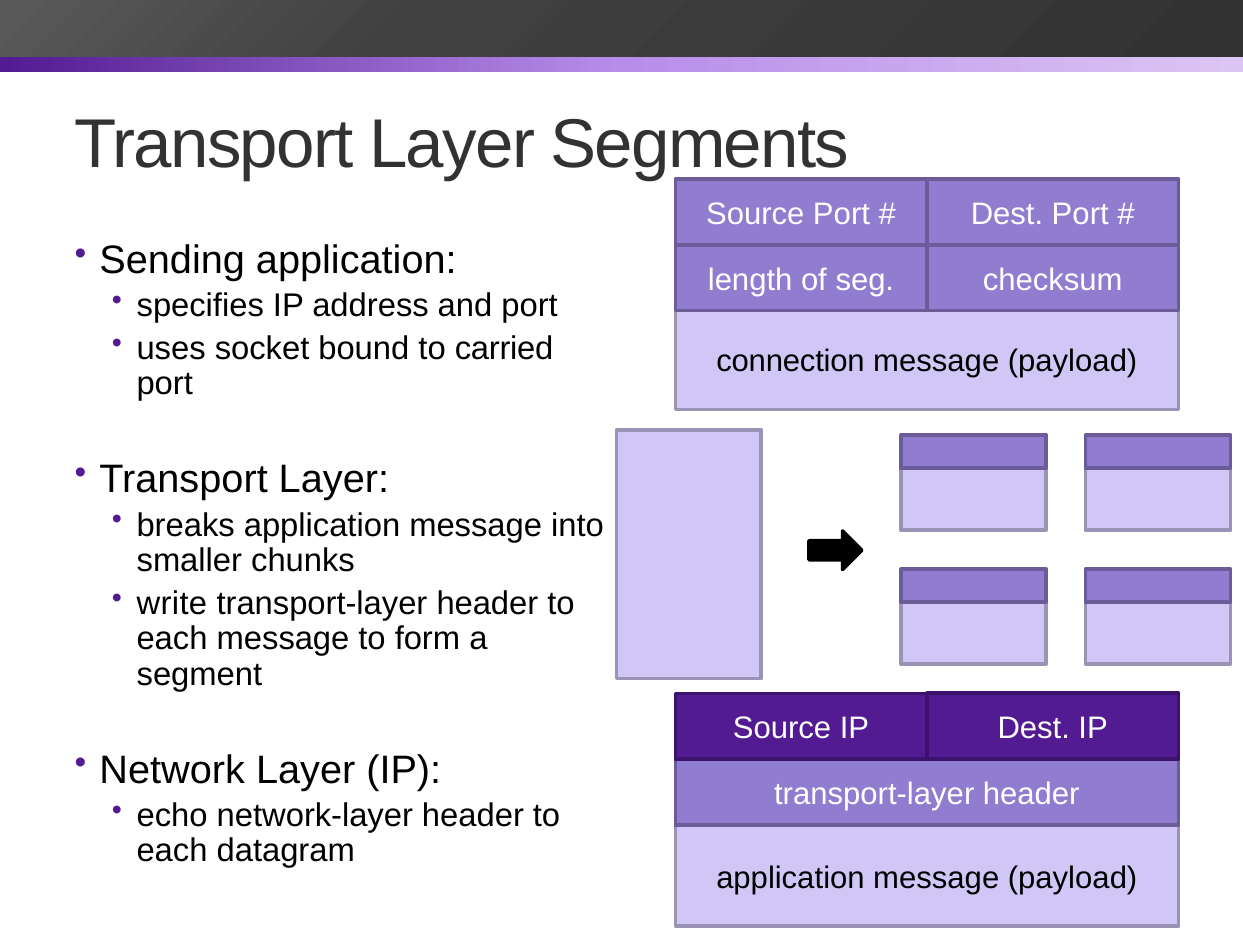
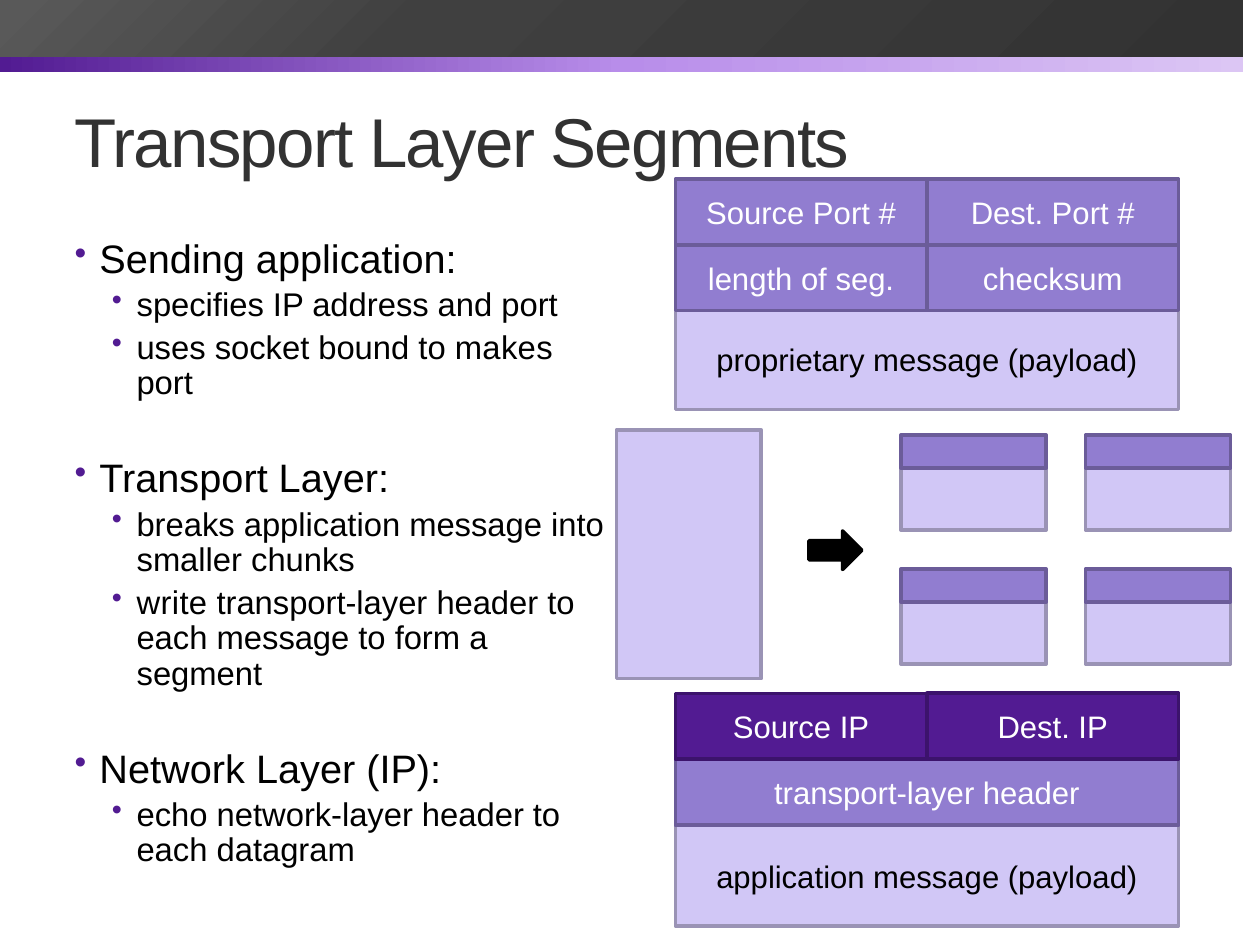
carried: carried -> makes (504, 349)
connection: connection -> proprietary (790, 362)
